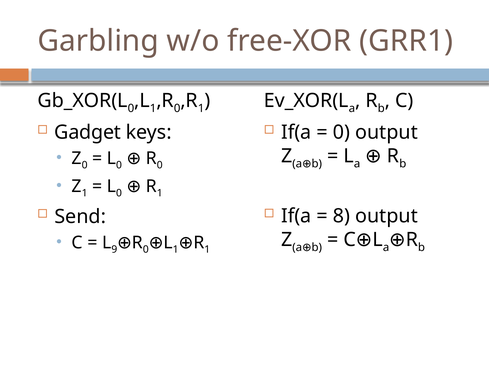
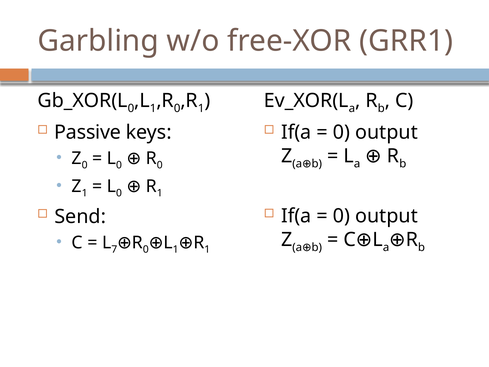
Gadget: Gadget -> Passive (88, 132)
8: 8 -> 0 (341, 216)
9: 9 -> 7 (114, 249)
